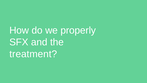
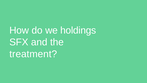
properly: properly -> holdings (78, 30)
